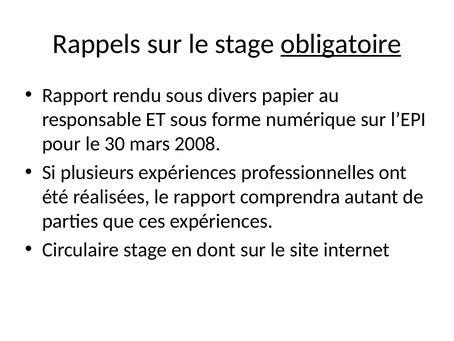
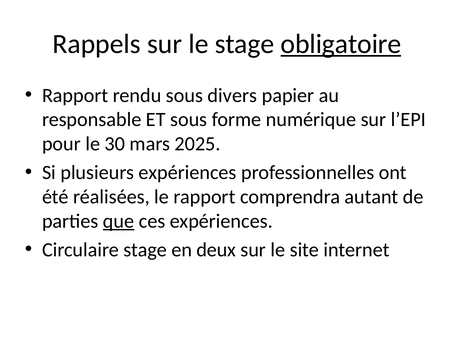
2008: 2008 -> 2025 (198, 144)
que underline: none -> present (119, 221)
dont: dont -> deux (216, 249)
